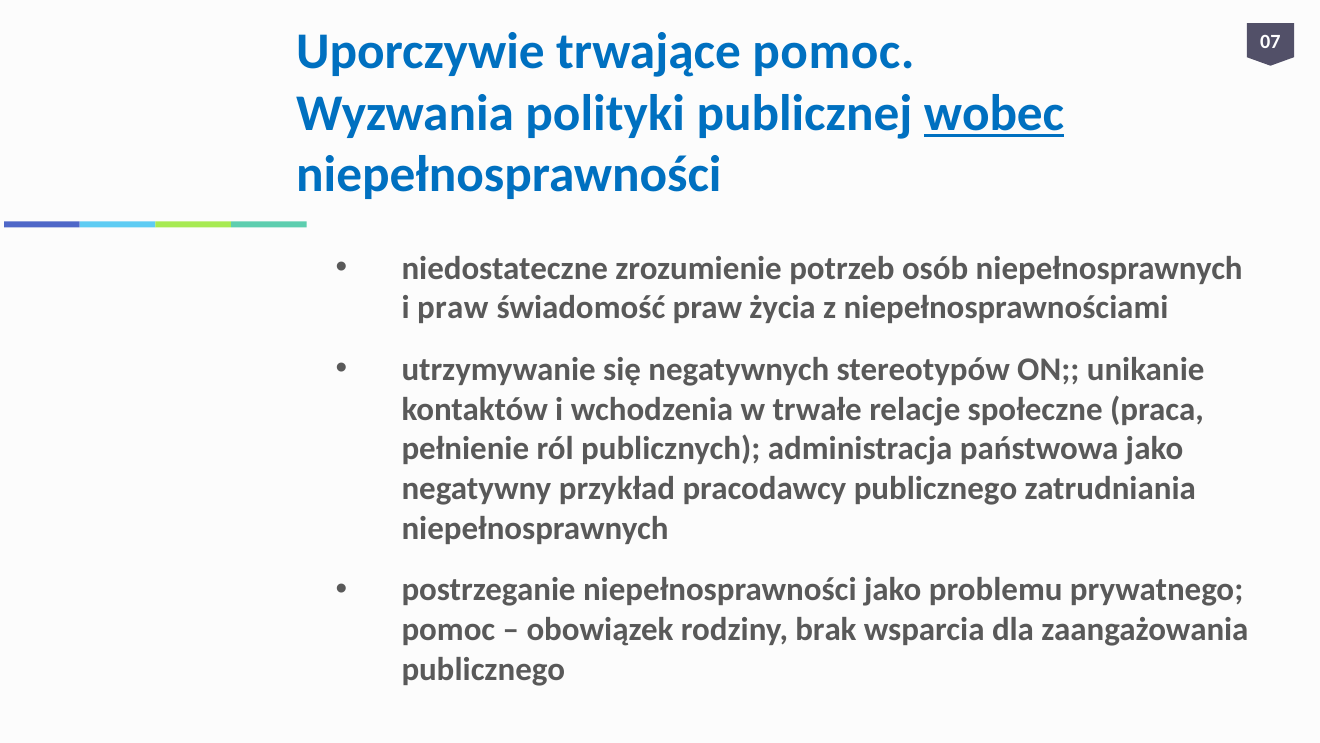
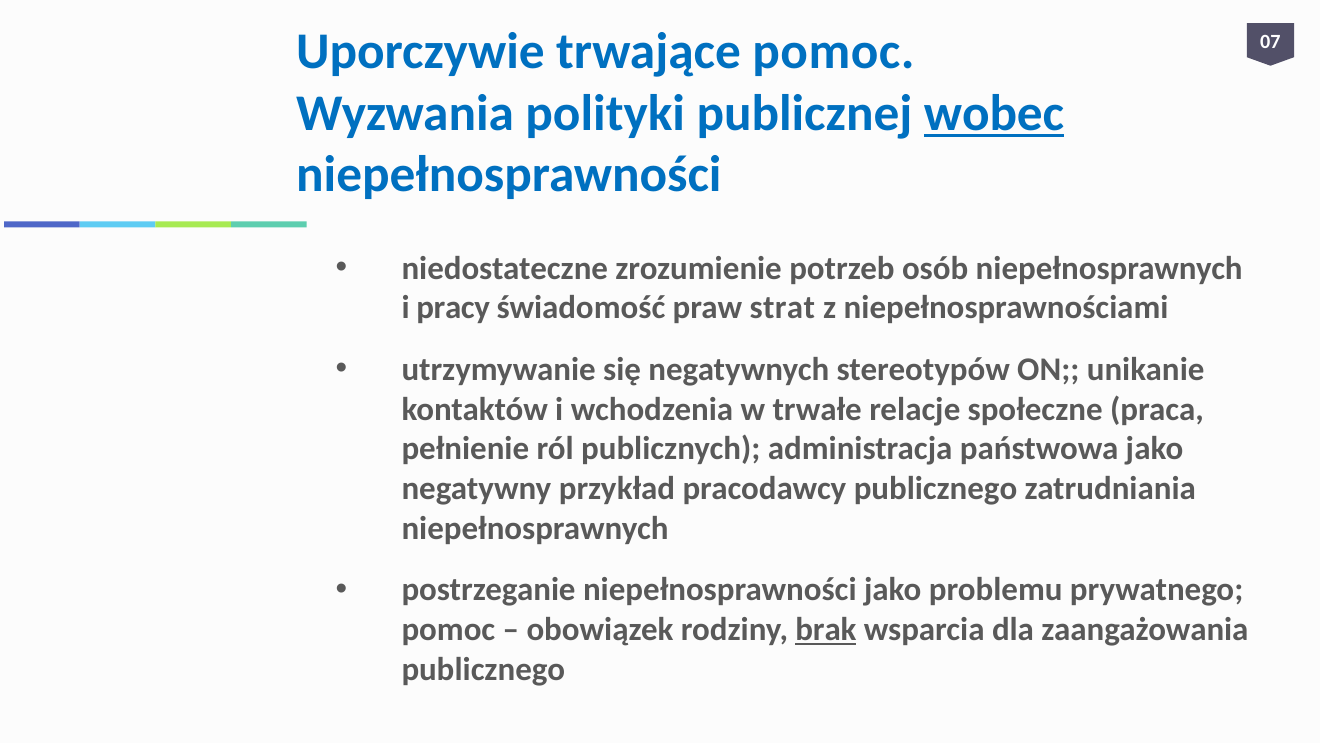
i praw: praw -> pracy (453, 308)
życia: życia -> strat (782, 308)
brak underline: none -> present (826, 629)
